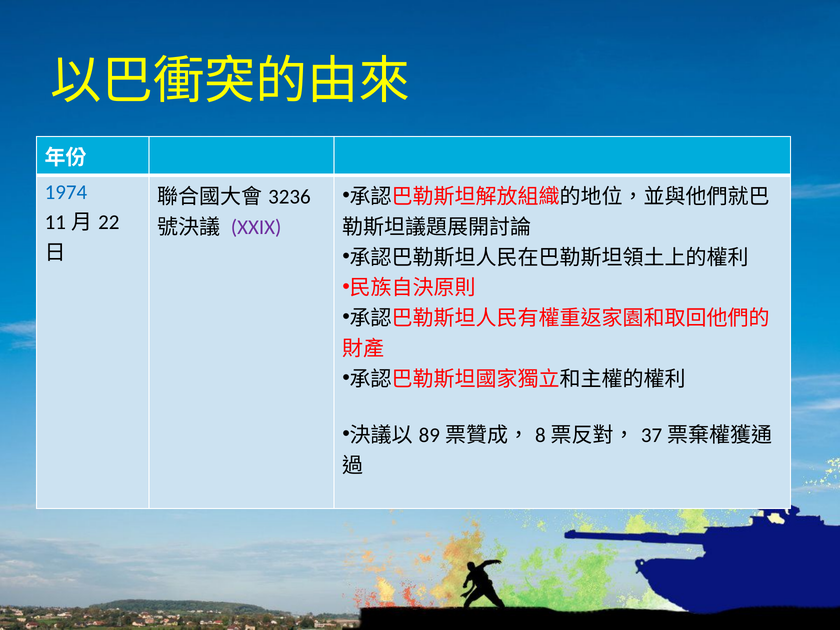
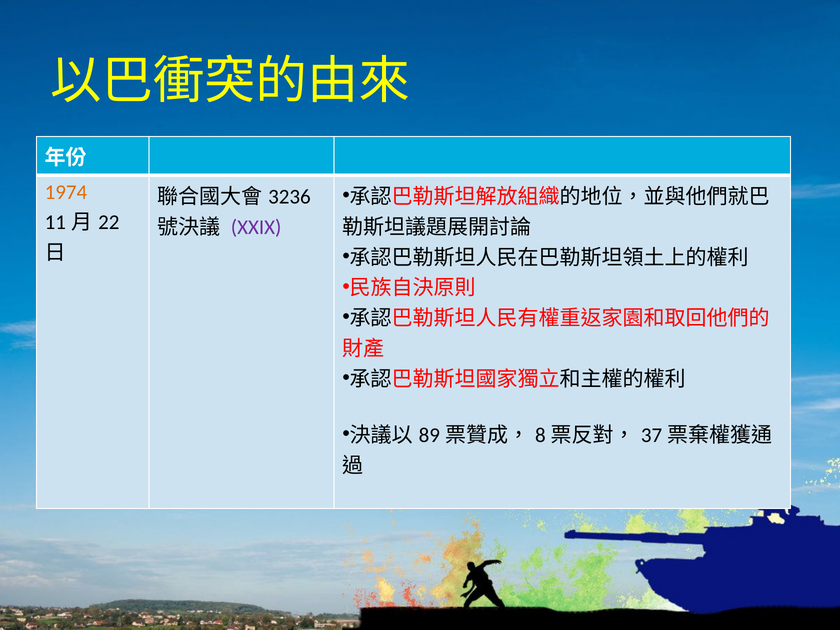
1974 colour: blue -> orange (66, 192)
